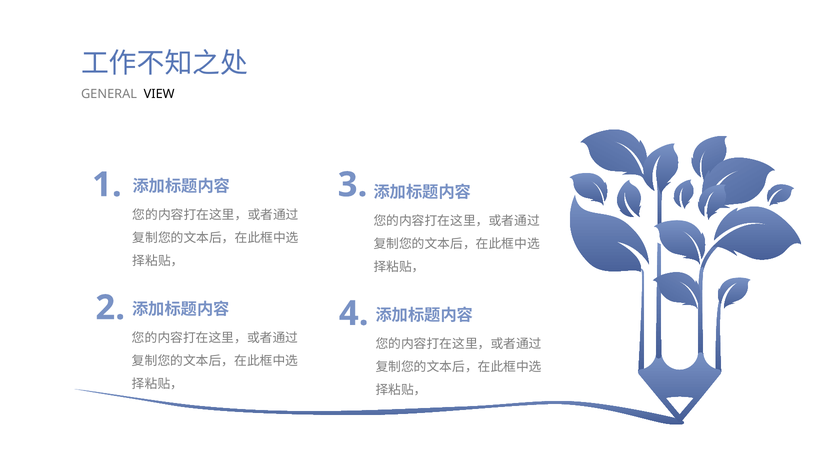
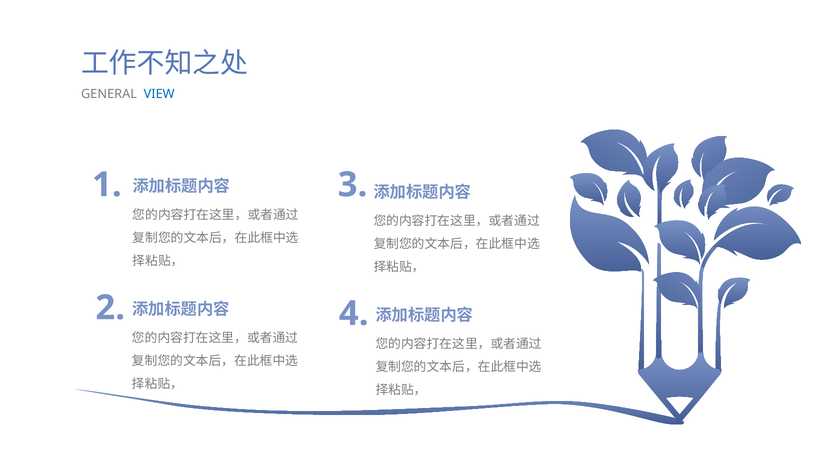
VIEW colour: black -> blue (159, 94)
